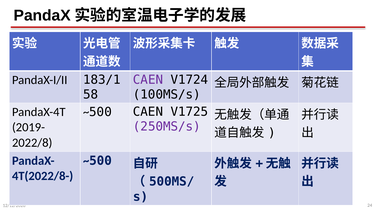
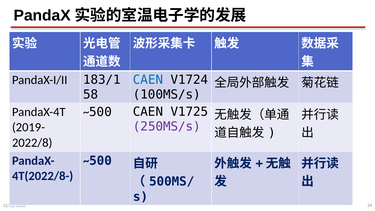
CAEN colour: purple -> blue (148, 80)
